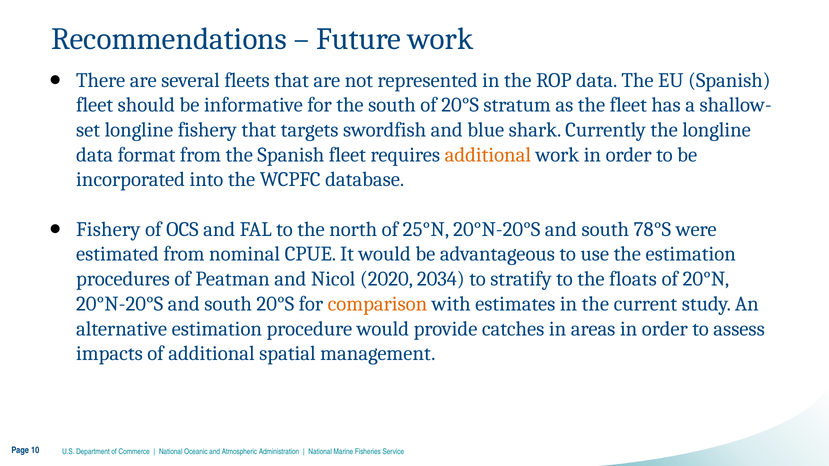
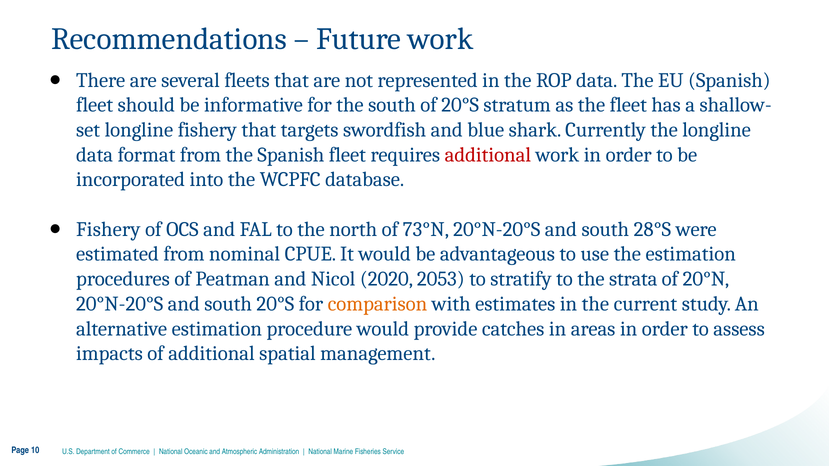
additional colour: orange -> red (488, 155)
25°N: 25°N -> 73°N (426, 229)
78°S: 78°S -> 28°S (652, 229)
2034: 2034 -> 2053 (441, 279)
floats: floats -> strata (633, 279)
